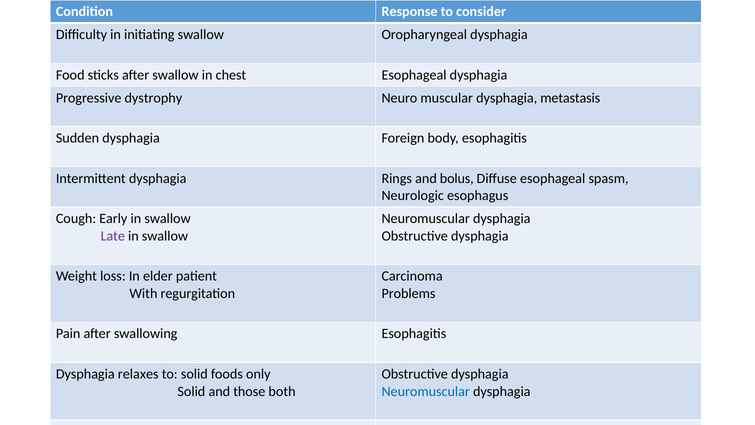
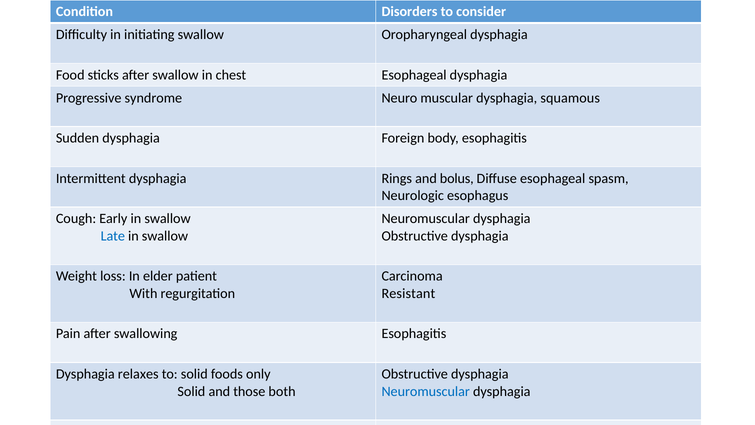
Response: Response -> Disorders (409, 12)
dystrophy: dystrophy -> syndrome (153, 98)
metastasis: metastasis -> squamous (570, 98)
Late colour: purple -> blue (113, 236)
Problems: Problems -> Resistant (408, 293)
